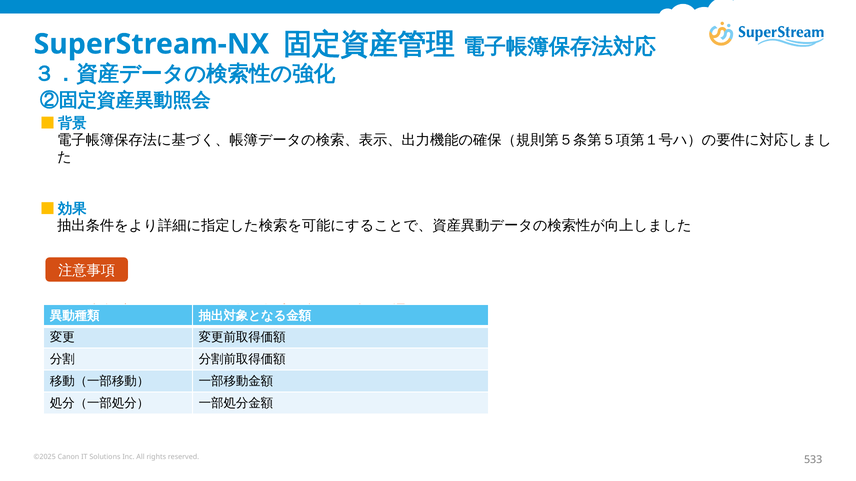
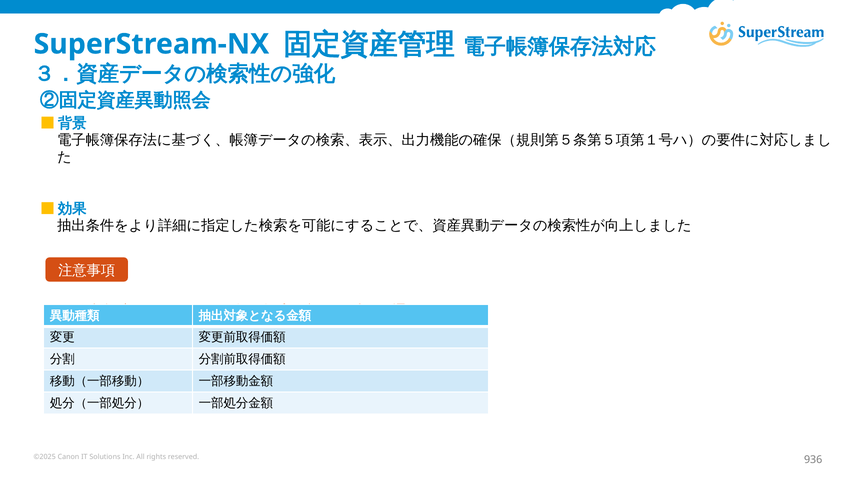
533: 533 -> 936 (813, 460)
